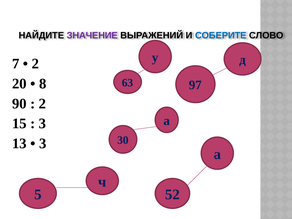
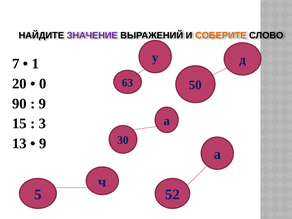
СОБЕРИТЕ colour: blue -> orange (221, 36)
2: 2 -> 1 (35, 64)
8: 8 -> 0 (43, 84)
97: 97 -> 50 (195, 85)
2: 2 -> 9 (42, 104)
3: 3 -> 9 (43, 144)
